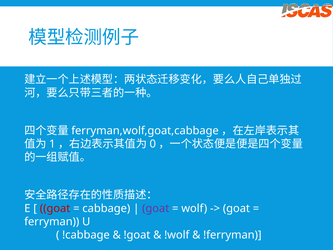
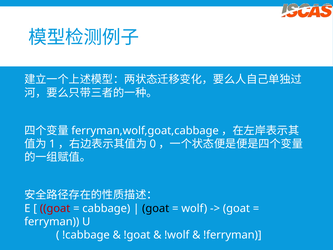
goat colour: purple -> black (156, 208)
